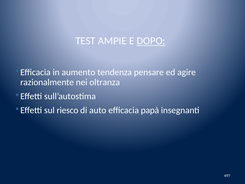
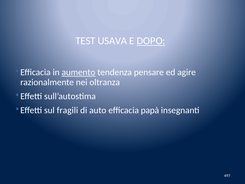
AMPIE: AMPIE -> USAVA (112, 41)
aumento underline: none -> present (78, 72)
riesco: riesco -> fragili (67, 110)
